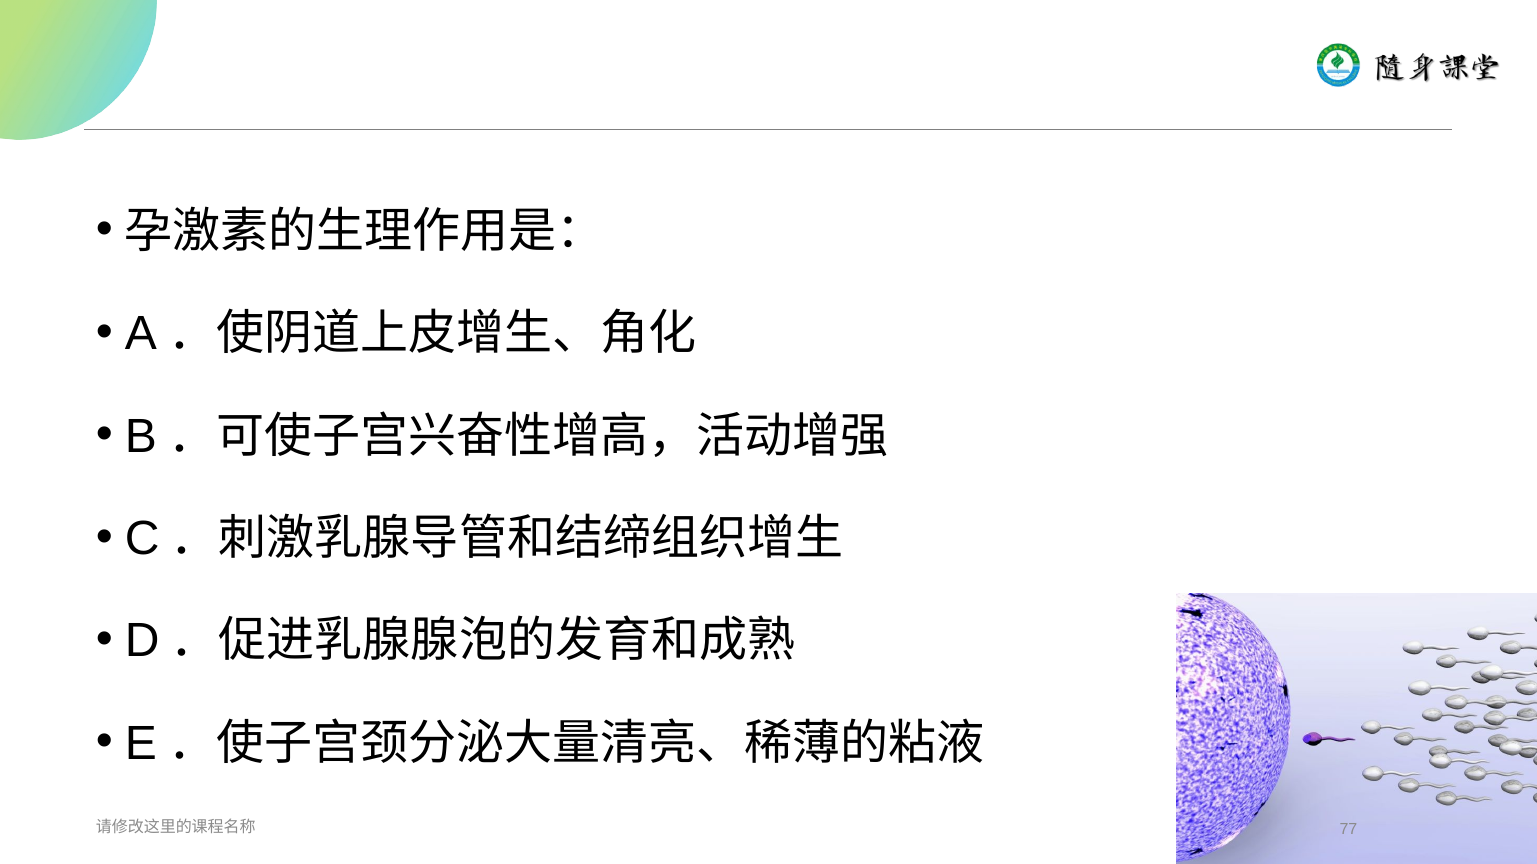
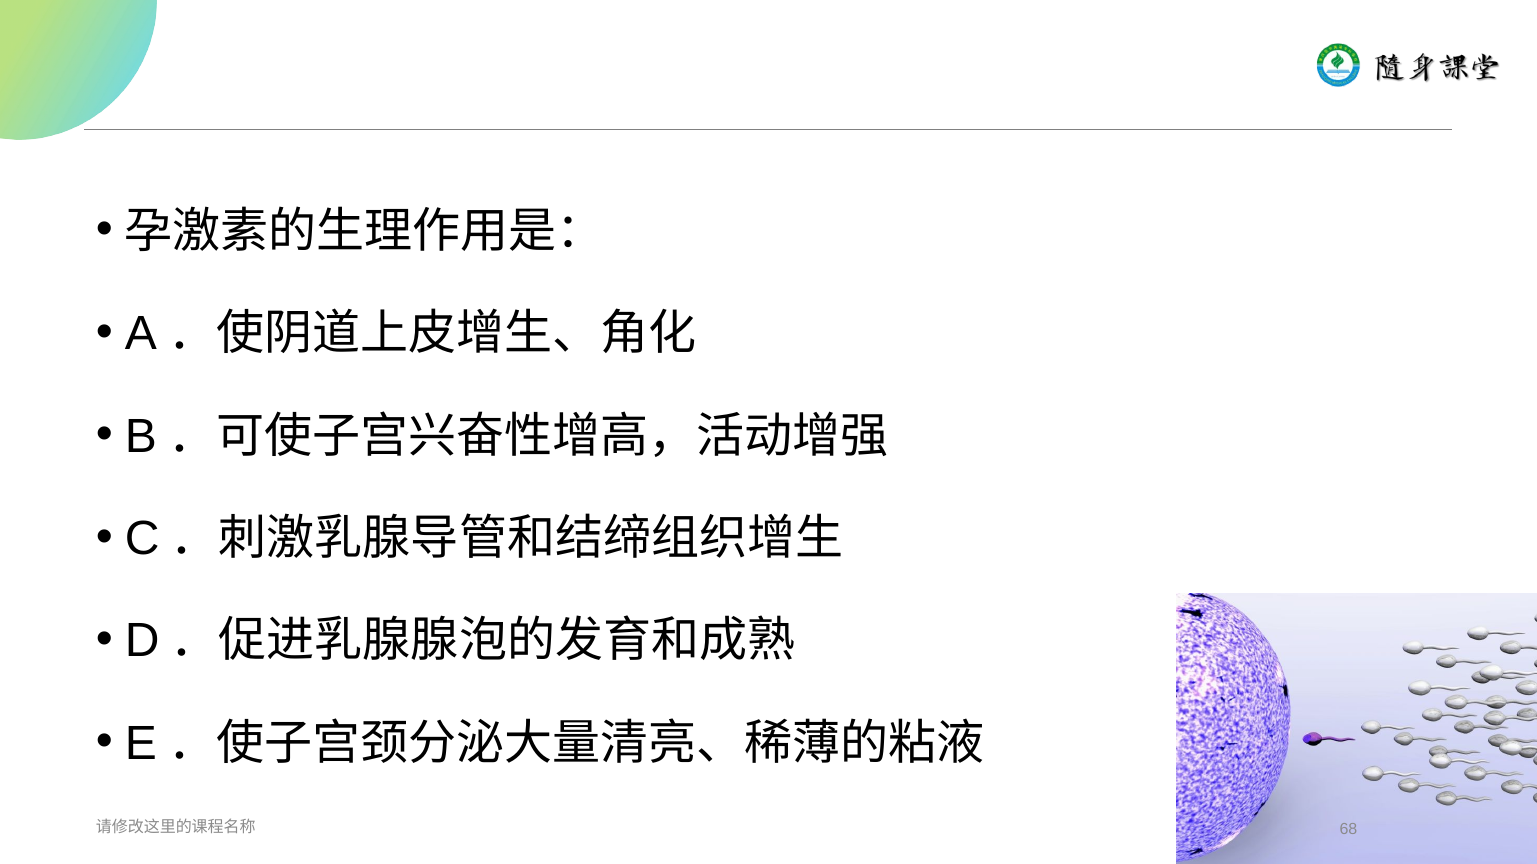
77: 77 -> 68 (1348, 830)
